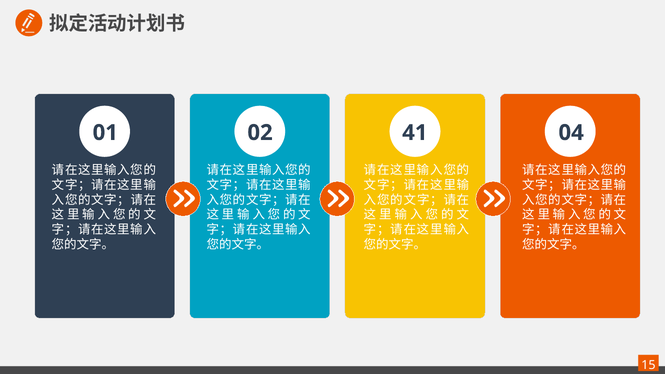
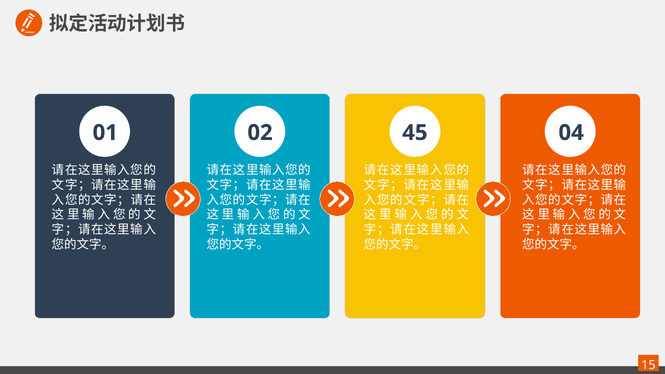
41: 41 -> 45 (415, 133)
